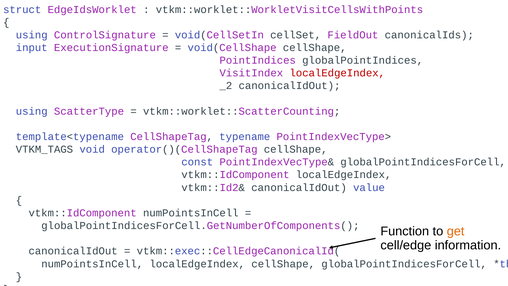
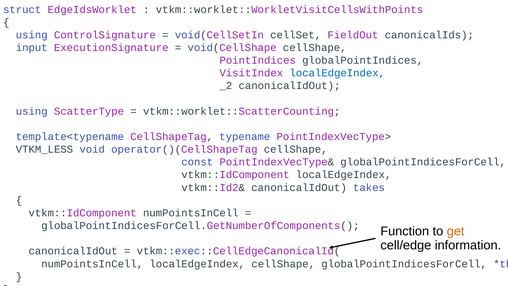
localEdgeIndex colour: red -> blue (337, 73)
VTKM_TAGS: VTKM_TAGS -> VTKM_LESS (44, 149)
value: value -> takes (369, 187)
